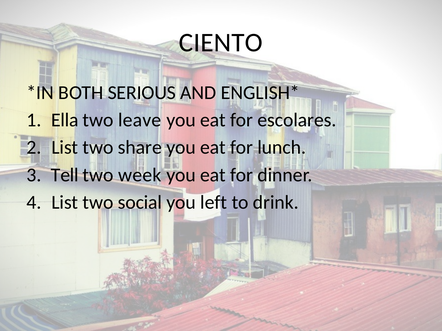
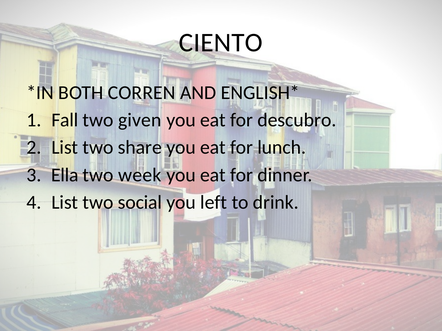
SERIOUS: SERIOUS -> CORREN (142, 93)
Ella: Ella -> Fall (65, 120)
leave: leave -> given (140, 120)
escolares: escolares -> descubro (297, 120)
Tell: Tell -> Ella (65, 175)
